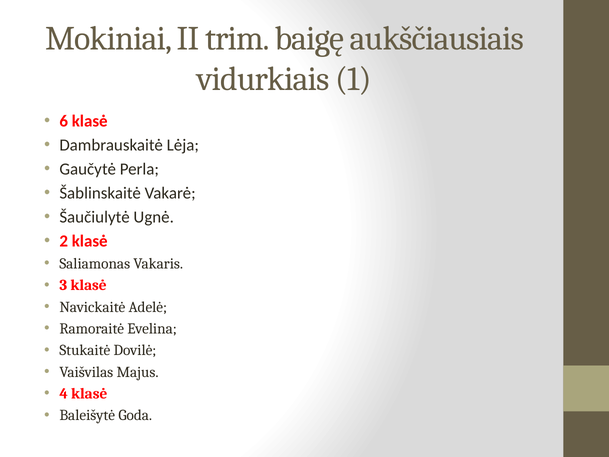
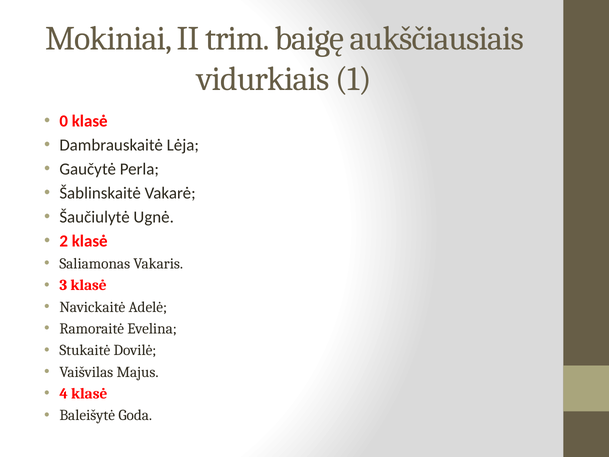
6: 6 -> 0 (64, 121)
